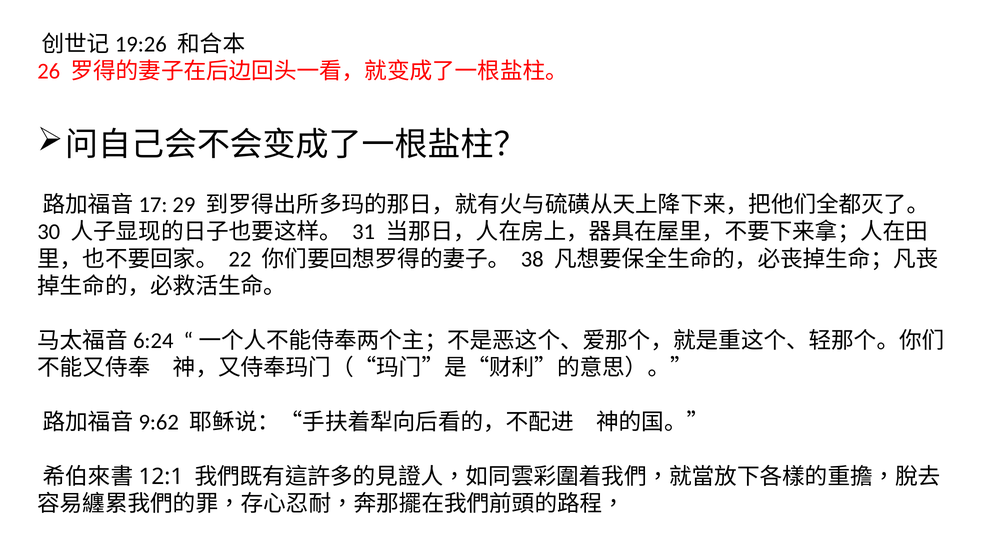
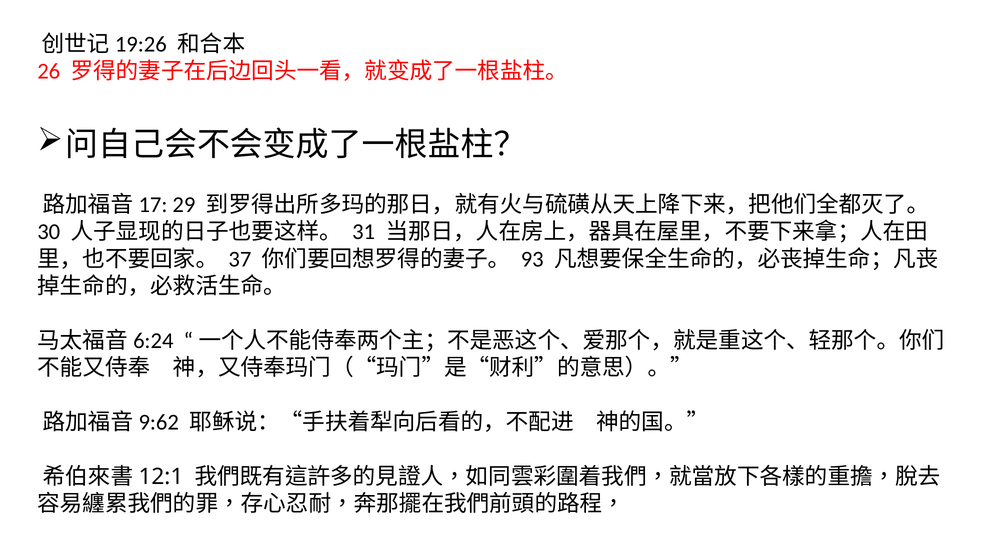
22: 22 -> 37 (240, 259)
38: 38 -> 93 (532, 259)
